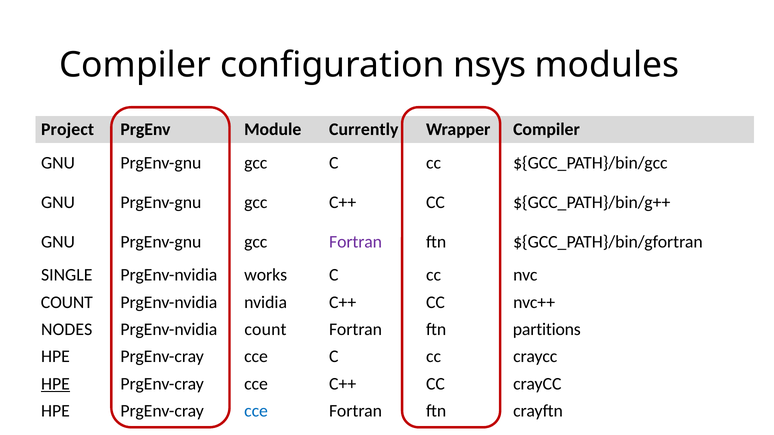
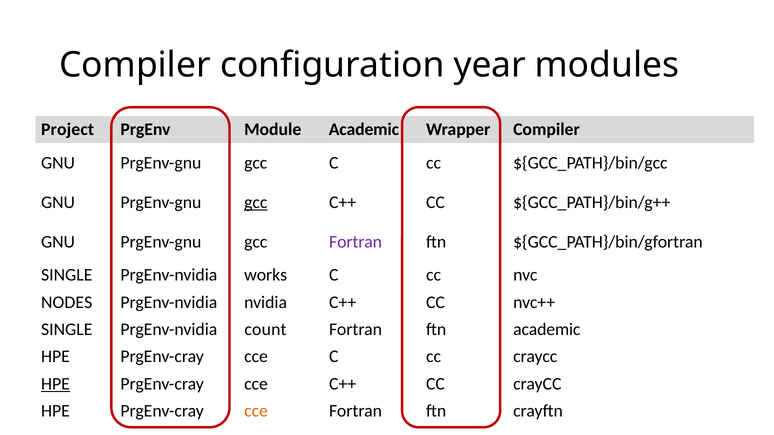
nsys: nsys -> year (490, 65)
Module Currently: Currently -> Academic (364, 130)
gcc underline: none -> present (256, 202)
COUNT: COUNT -> NODES (67, 302)
NODES: NODES -> SINGLE (67, 330)
ftn partitions: partitions -> academic (547, 330)
cce colour: blue -> orange (256, 411)
